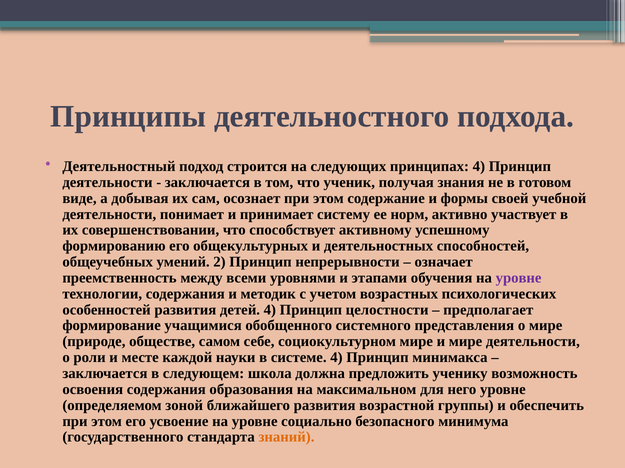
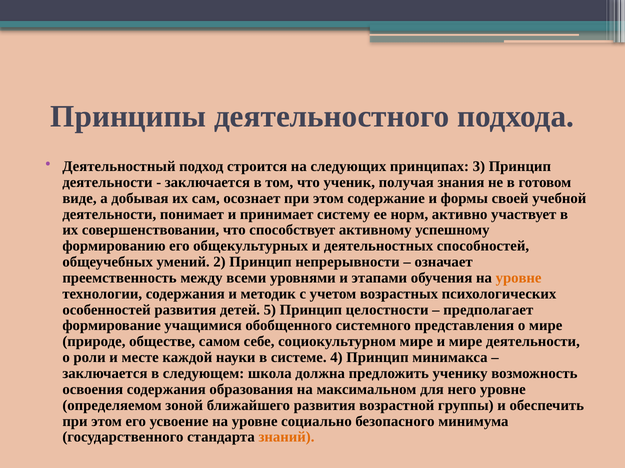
принципах 4: 4 -> 3 (479, 167)
уровне colour: purple -> orange (519, 278)
детей 4: 4 -> 5 (270, 310)
